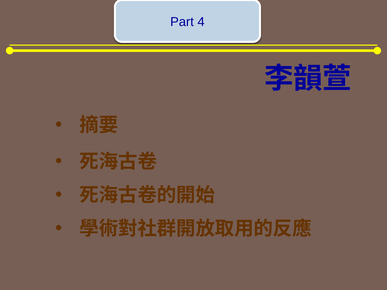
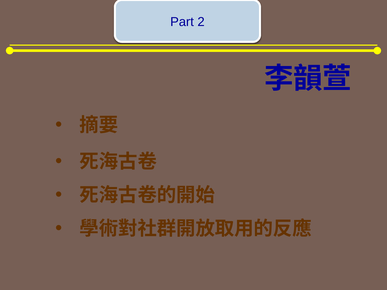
4: 4 -> 2 (201, 22)
